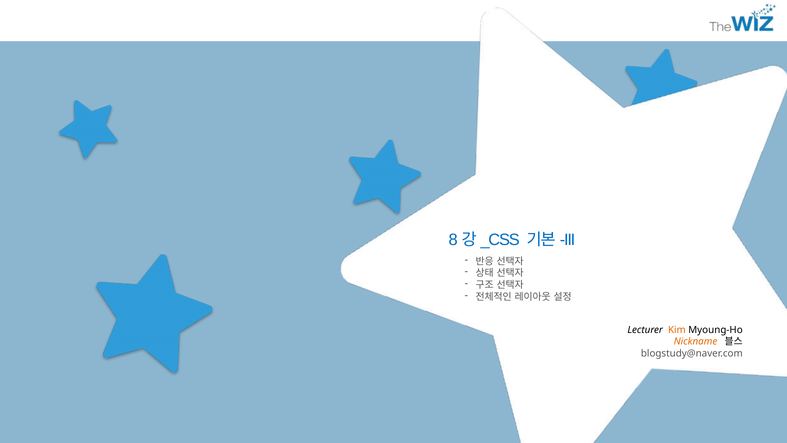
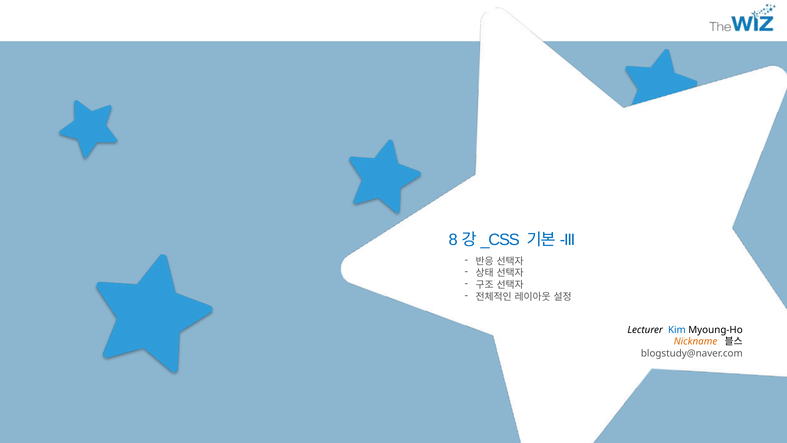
Kim colour: orange -> blue (677, 330)
